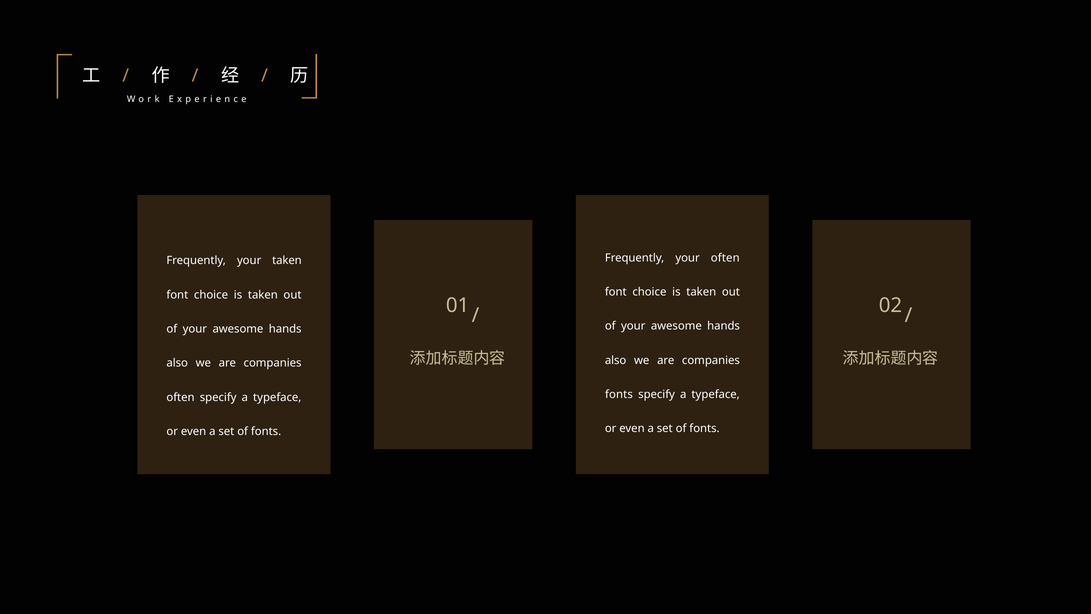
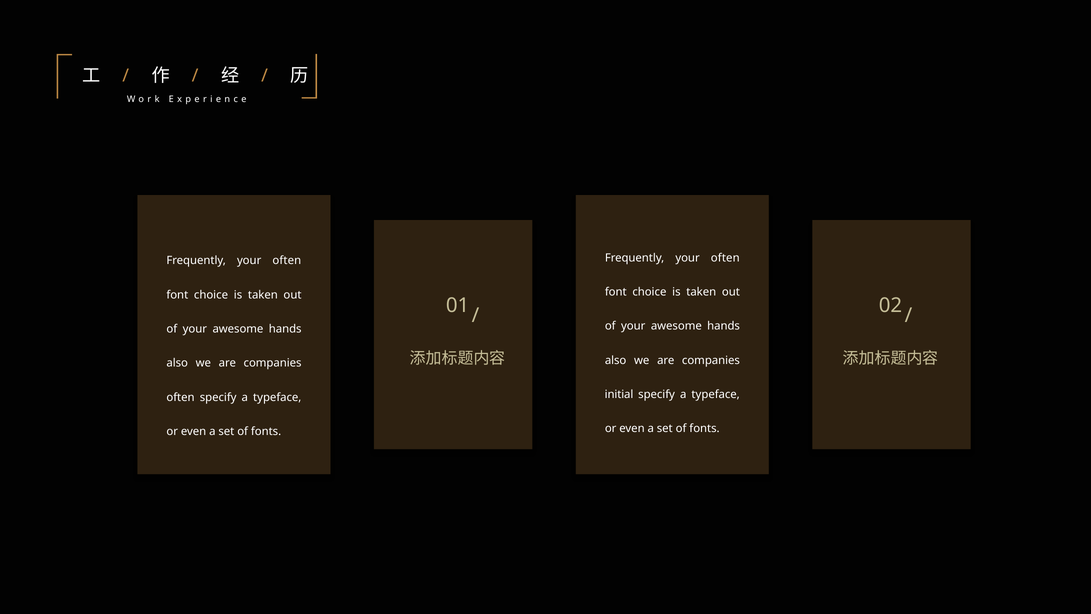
taken: taken -> often (287, 261)
fonts: fonts -> initial (619, 394)
